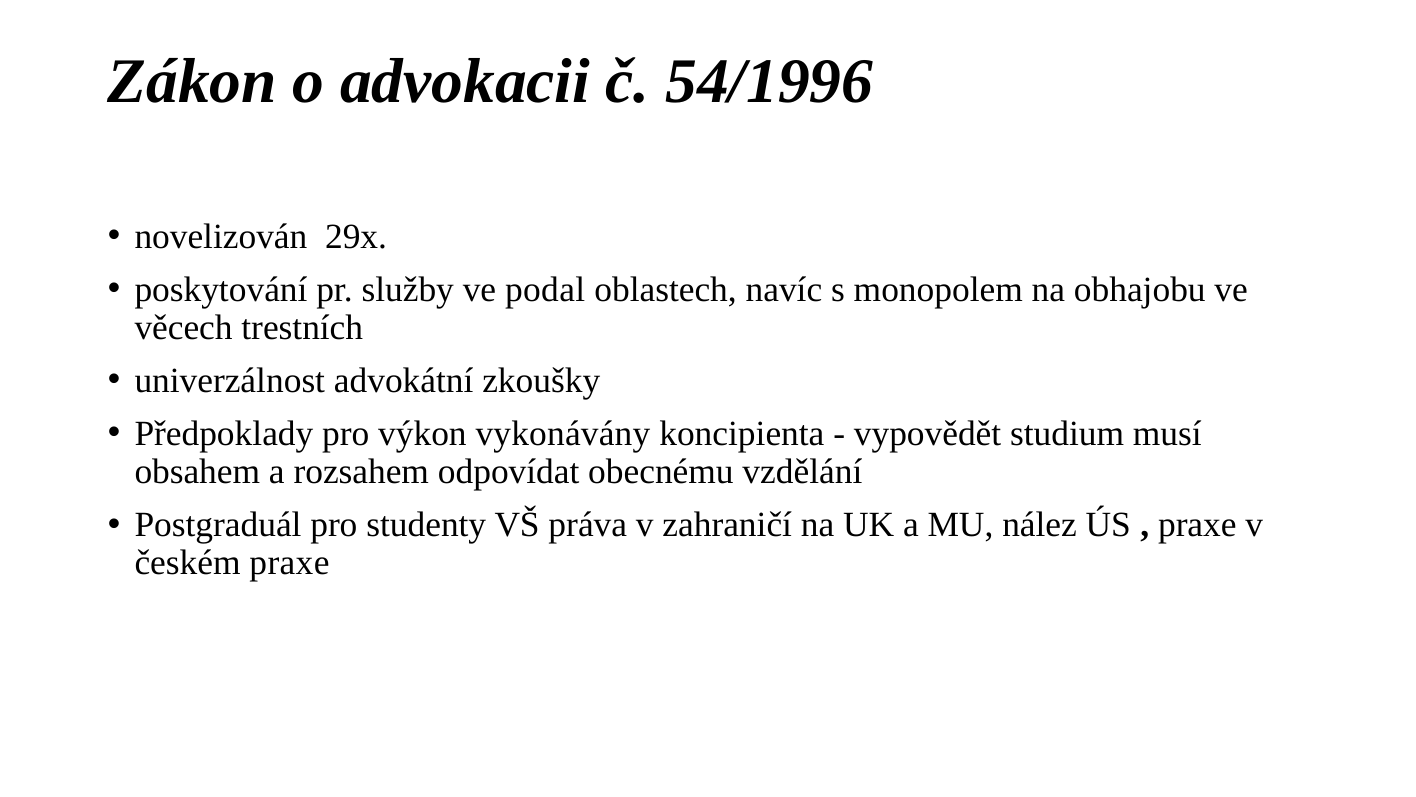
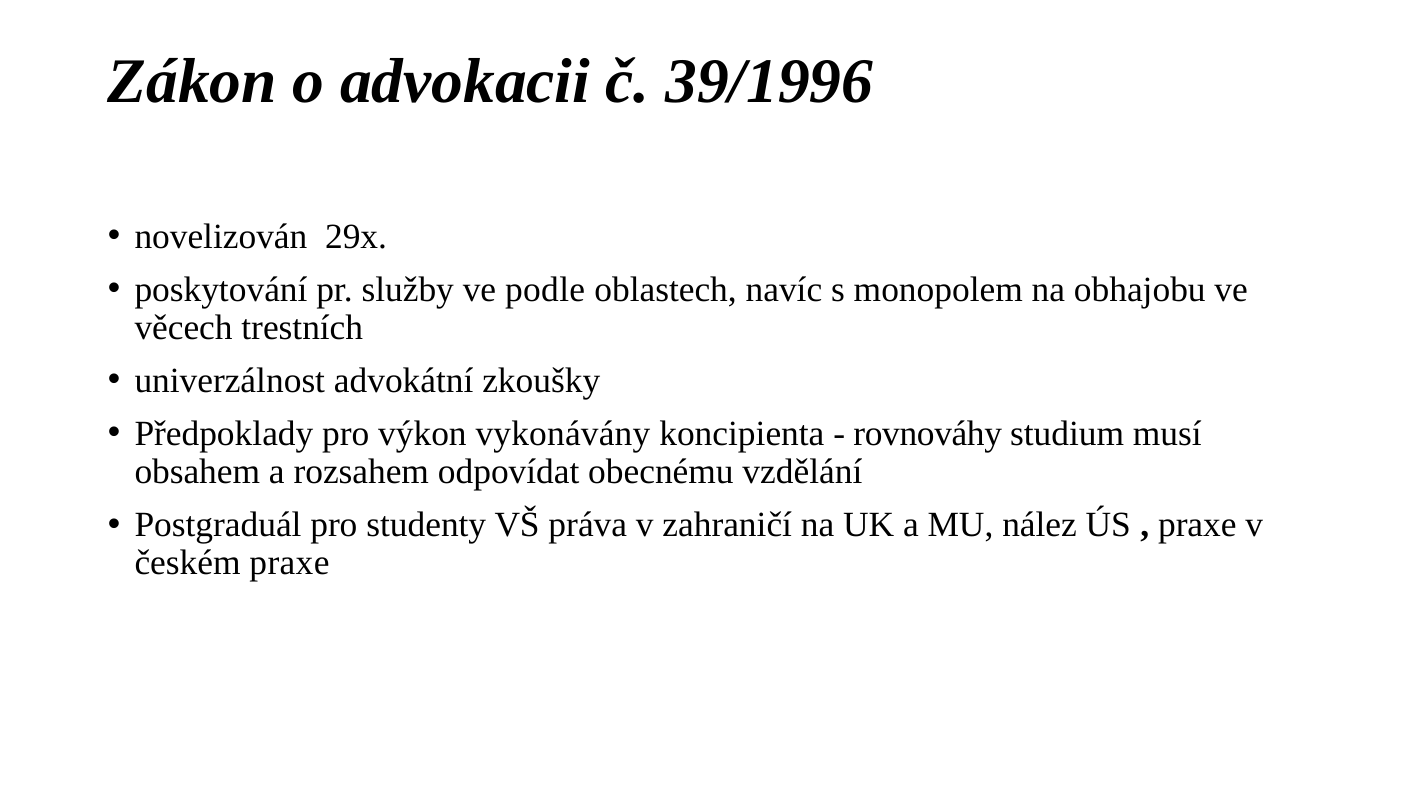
54/1996: 54/1996 -> 39/1996 (769, 82)
podal: podal -> podle (545, 289)
vypovědět: vypovědět -> rovnováhy (928, 433)
